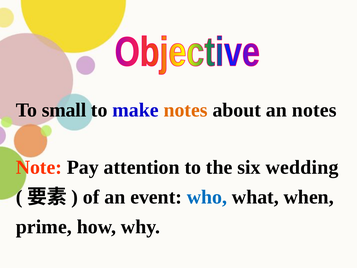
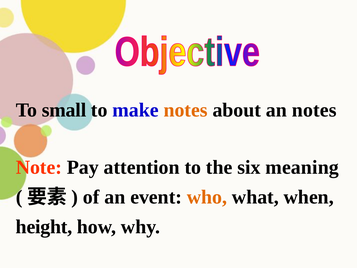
wedding: wedding -> meaning (302, 167)
who colour: blue -> orange (207, 197)
prime: prime -> height (44, 227)
